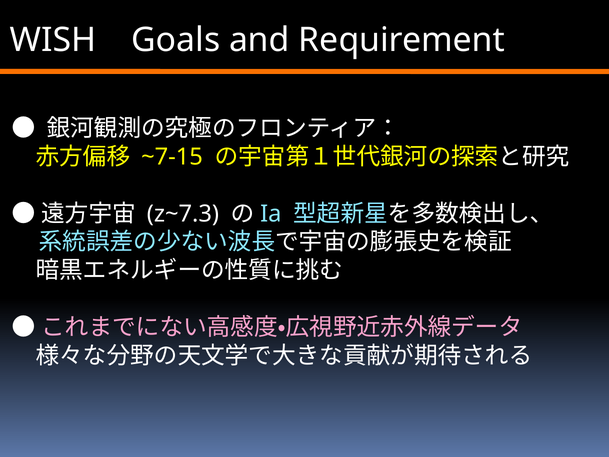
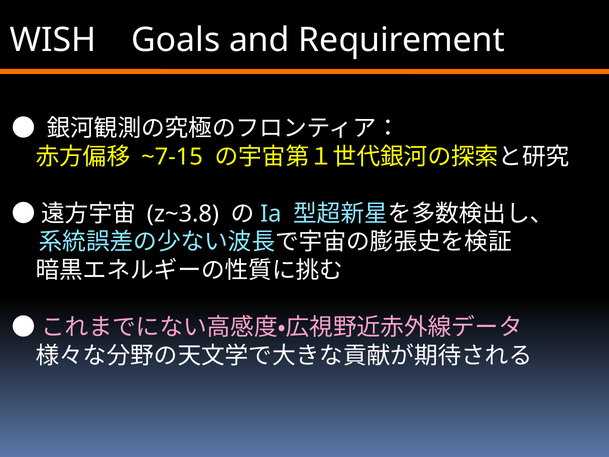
z~7.3: z~7.3 -> z~3.8 (183, 214)
